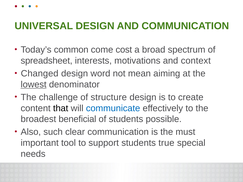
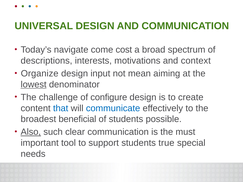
common: common -> navigate (71, 50)
spreadsheet: spreadsheet -> descriptions (46, 61)
Changed: Changed -> Organize (40, 74)
word: word -> input (100, 74)
structure: structure -> configure (109, 97)
that colour: black -> blue (61, 108)
Also underline: none -> present (31, 132)
